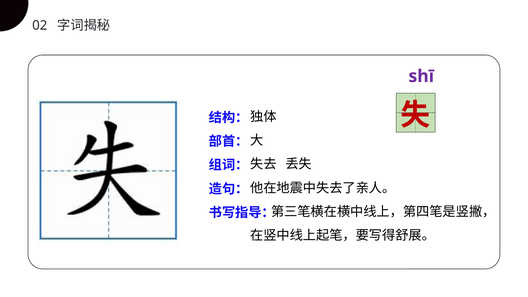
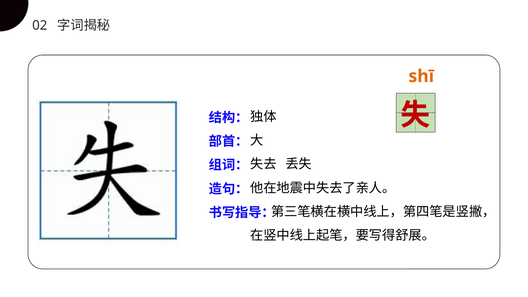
shī colour: purple -> orange (421, 76)
